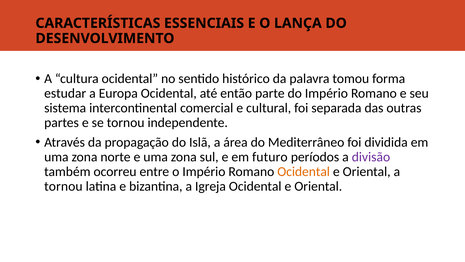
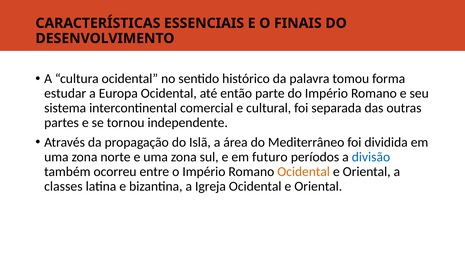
LANÇA: LANÇA -> FINAIS (298, 23)
divisão colour: purple -> blue (371, 157)
tornou: tornou -> classes (63, 186)
